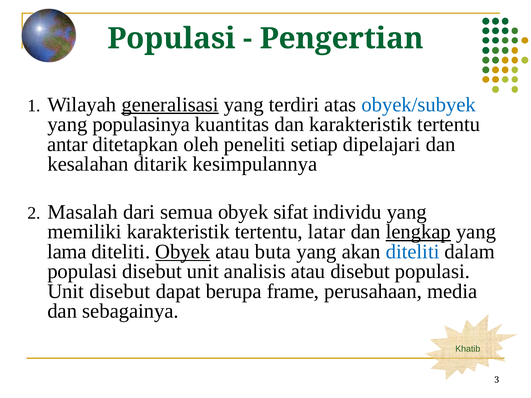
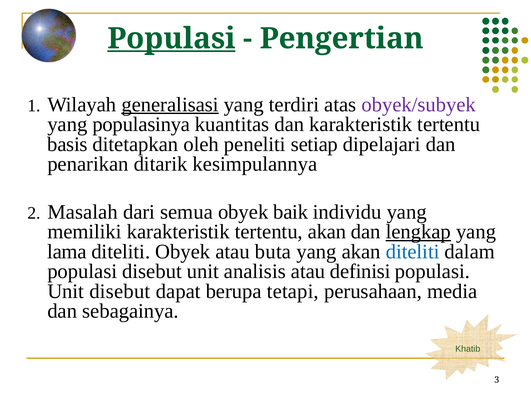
Populasi underline: none -> present (171, 39)
obyek/subyek colour: blue -> purple (419, 105)
antar: antar -> basis (67, 144)
kesalahan: kesalahan -> penarikan (88, 164)
sifat: sifat -> baik (291, 212)
tertentu latar: latar -> akan (327, 232)
Obyek underline: present -> none (183, 252)
atau disebut: disebut -> definisi (360, 272)
frame: frame -> tetapi (293, 291)
